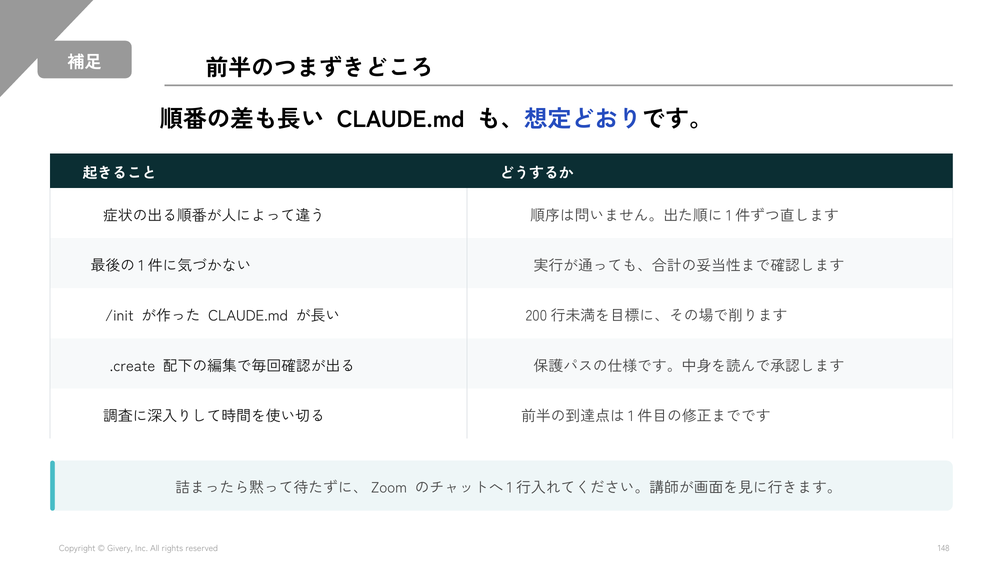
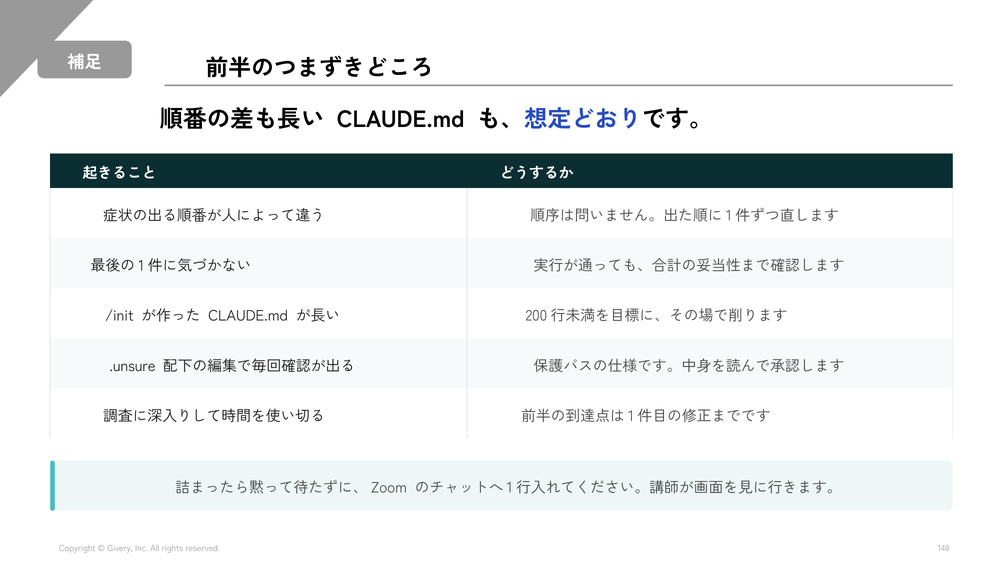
.create: .create -> .unsure (133, 366)
